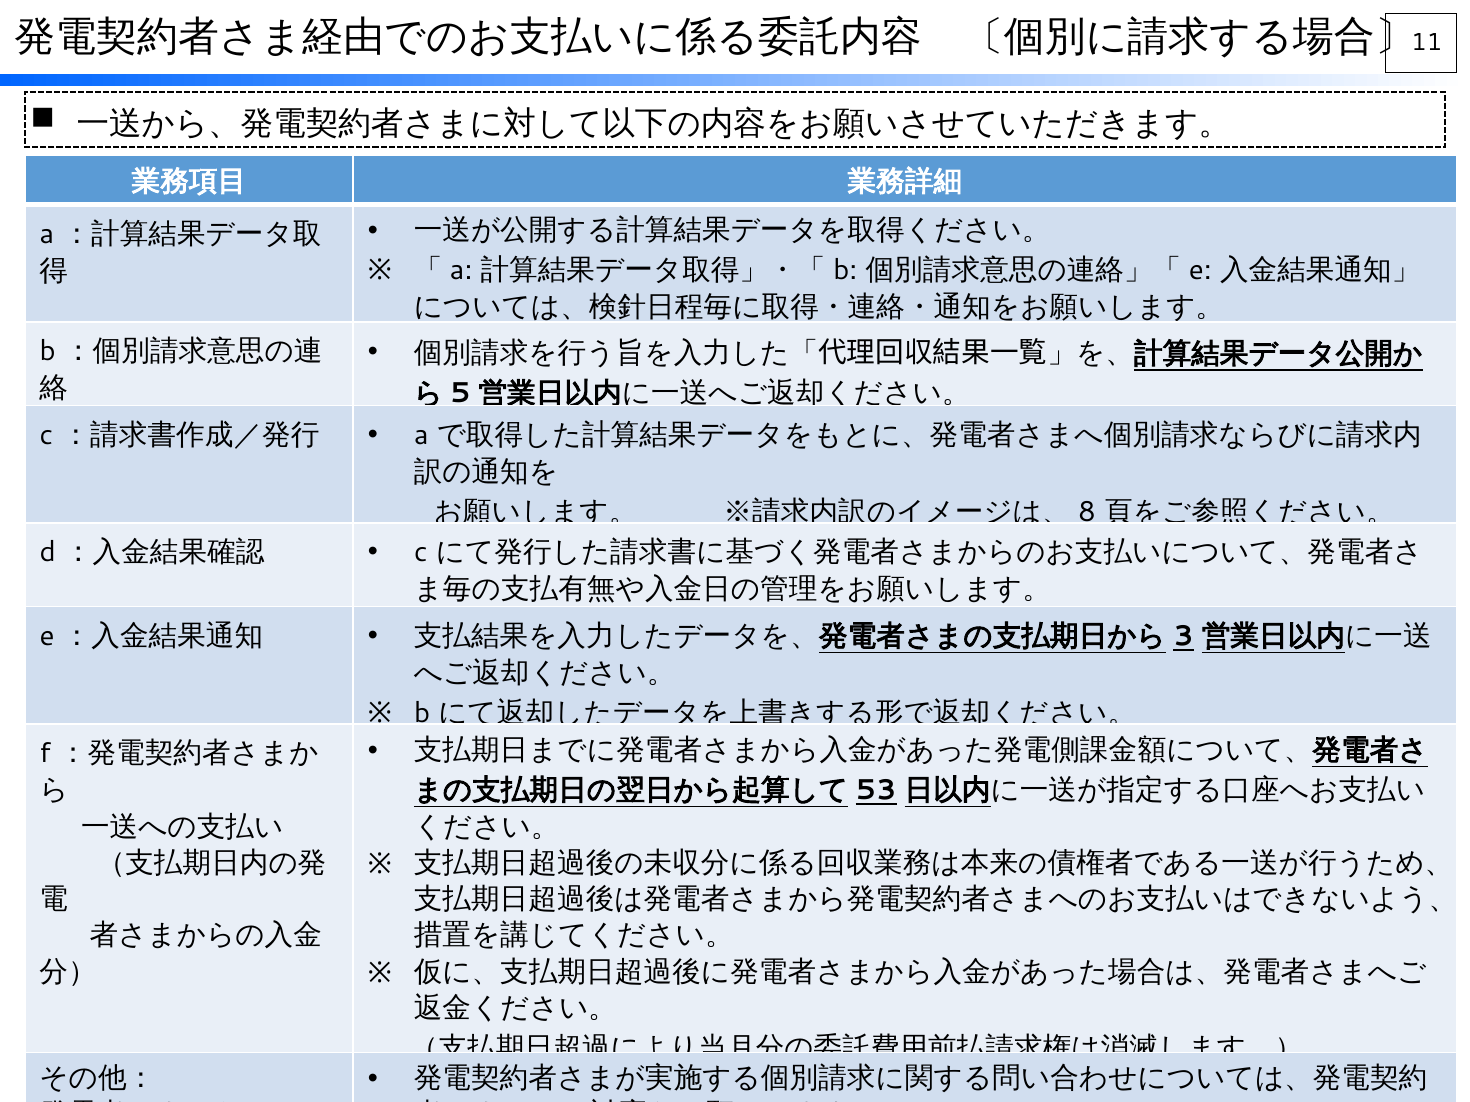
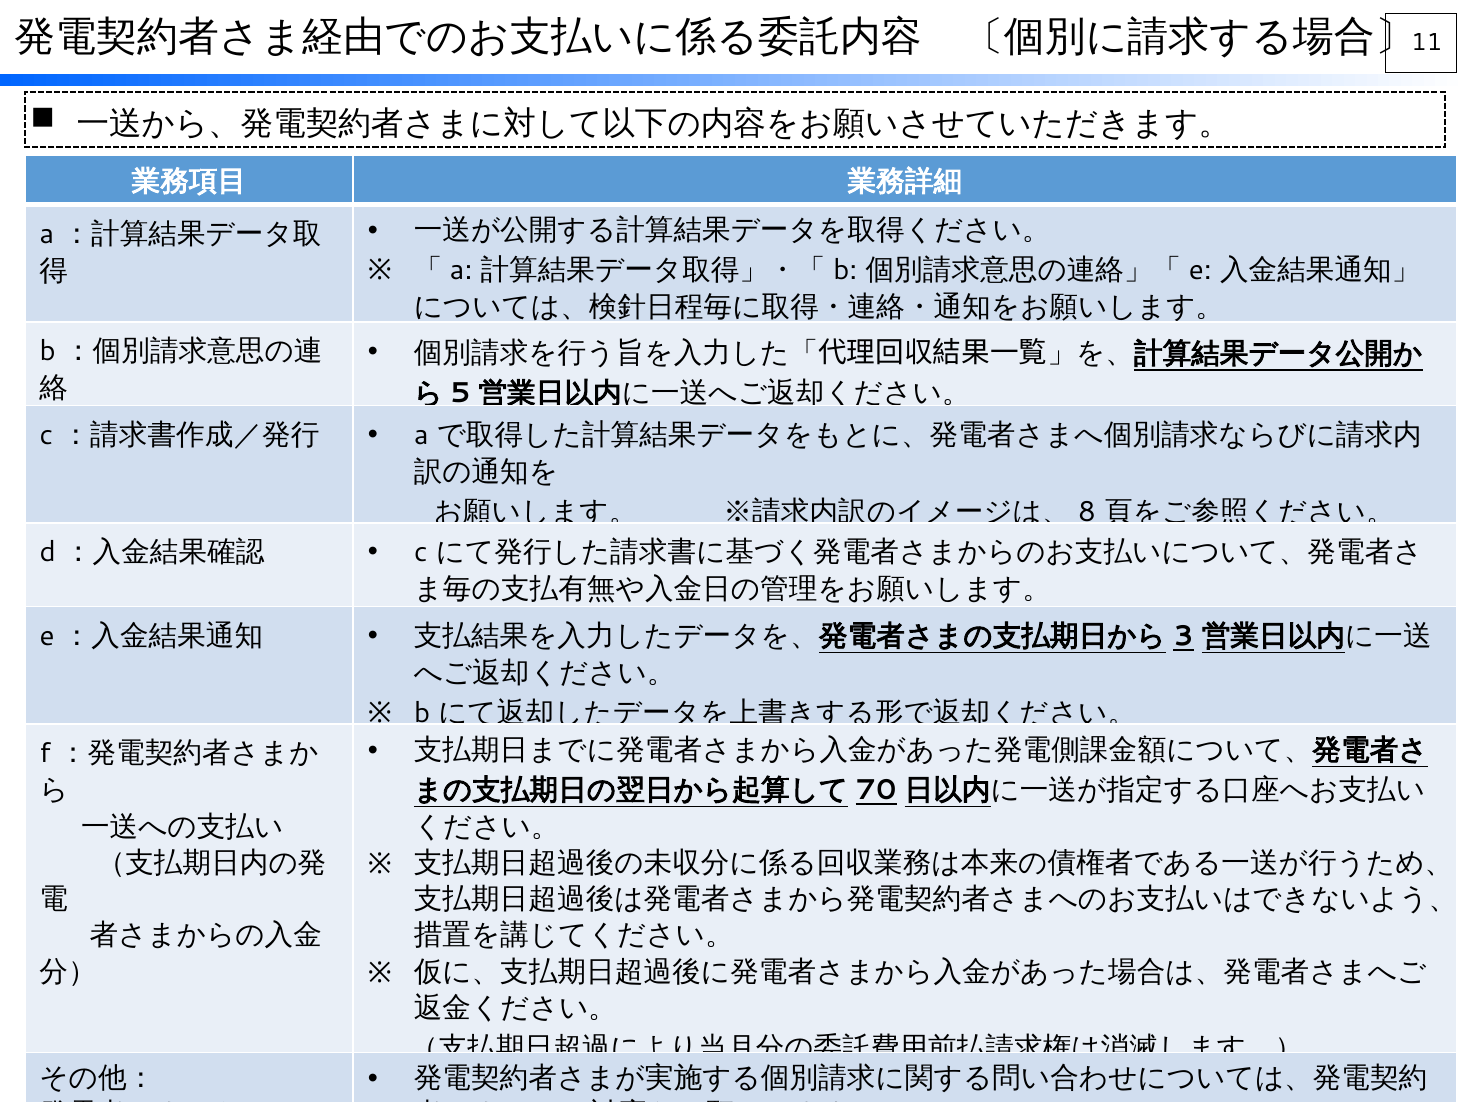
53: 53 -> 70 (876, 790)
